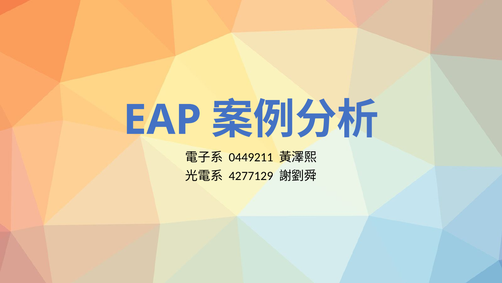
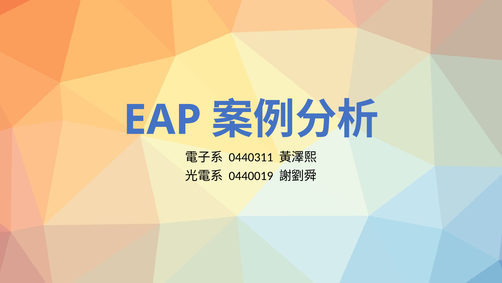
0449211: 0449211 -> 0440311 (251, 157)
4277129: 4277129 -> 0440019 (251, 176)
